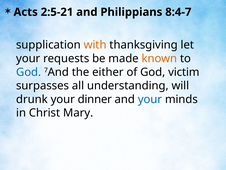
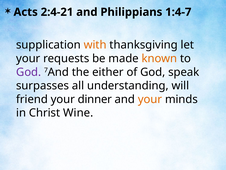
2:5-21: 2:5-21 -> 2:4-21 (57, 12)
8:4-7: 8:4-7 -> 1:4-7 (178, 12)
God colour: blue -> purple (29, 72)
victim: victim -> speak (184, 72)
drunk: drunk -> friend (32, 99)
your colour: blue -> orange (150, 99)
Mary: Mary -> Wine (78, 113)
